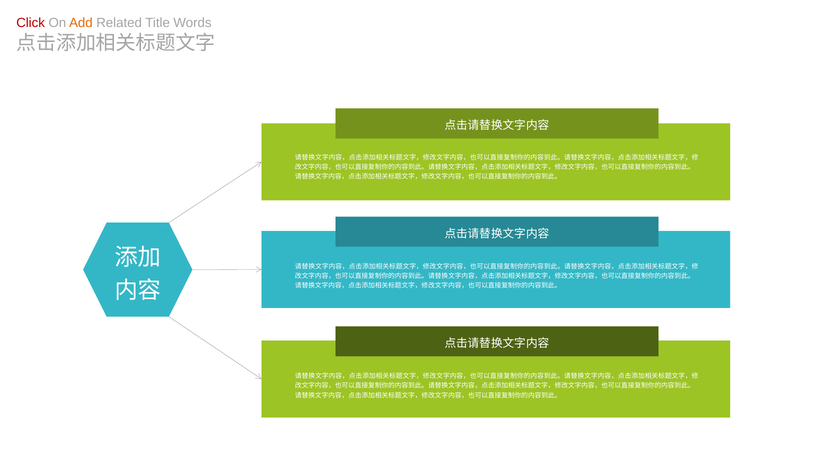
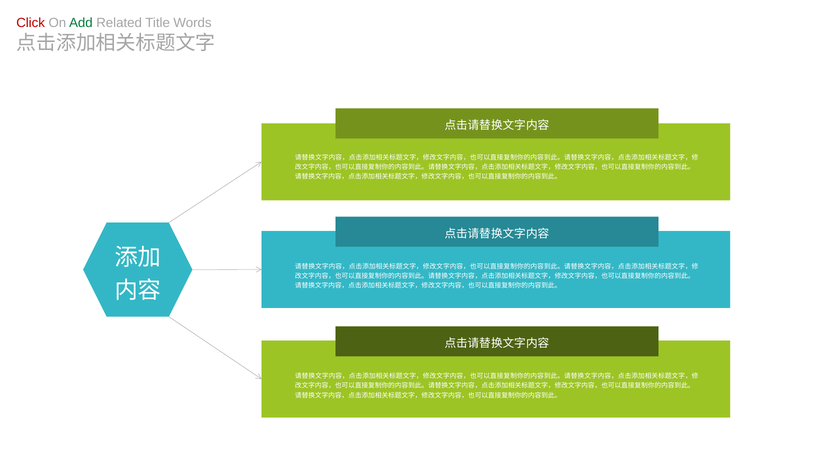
Add colour: orange -> green (81, 23)
